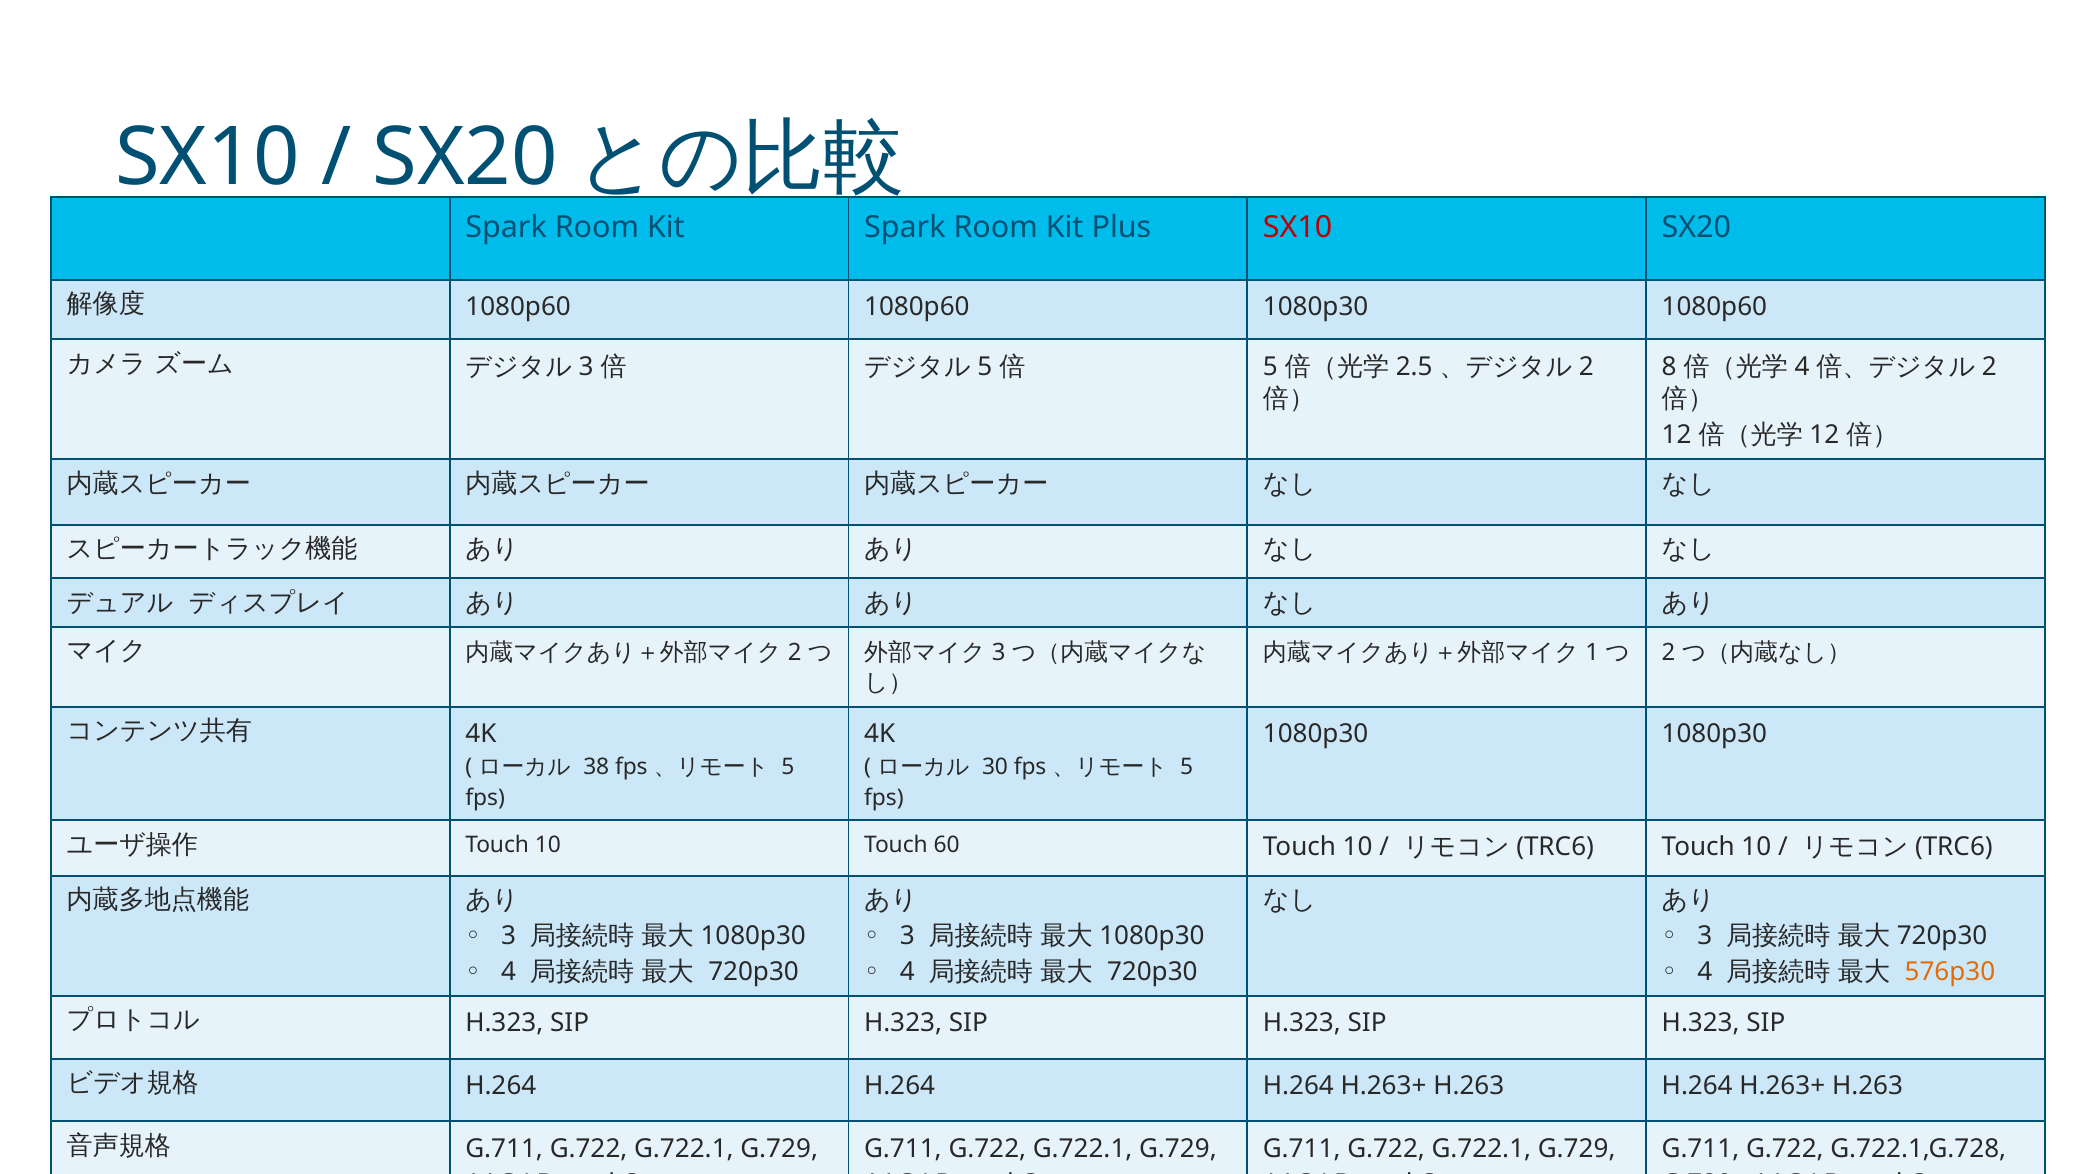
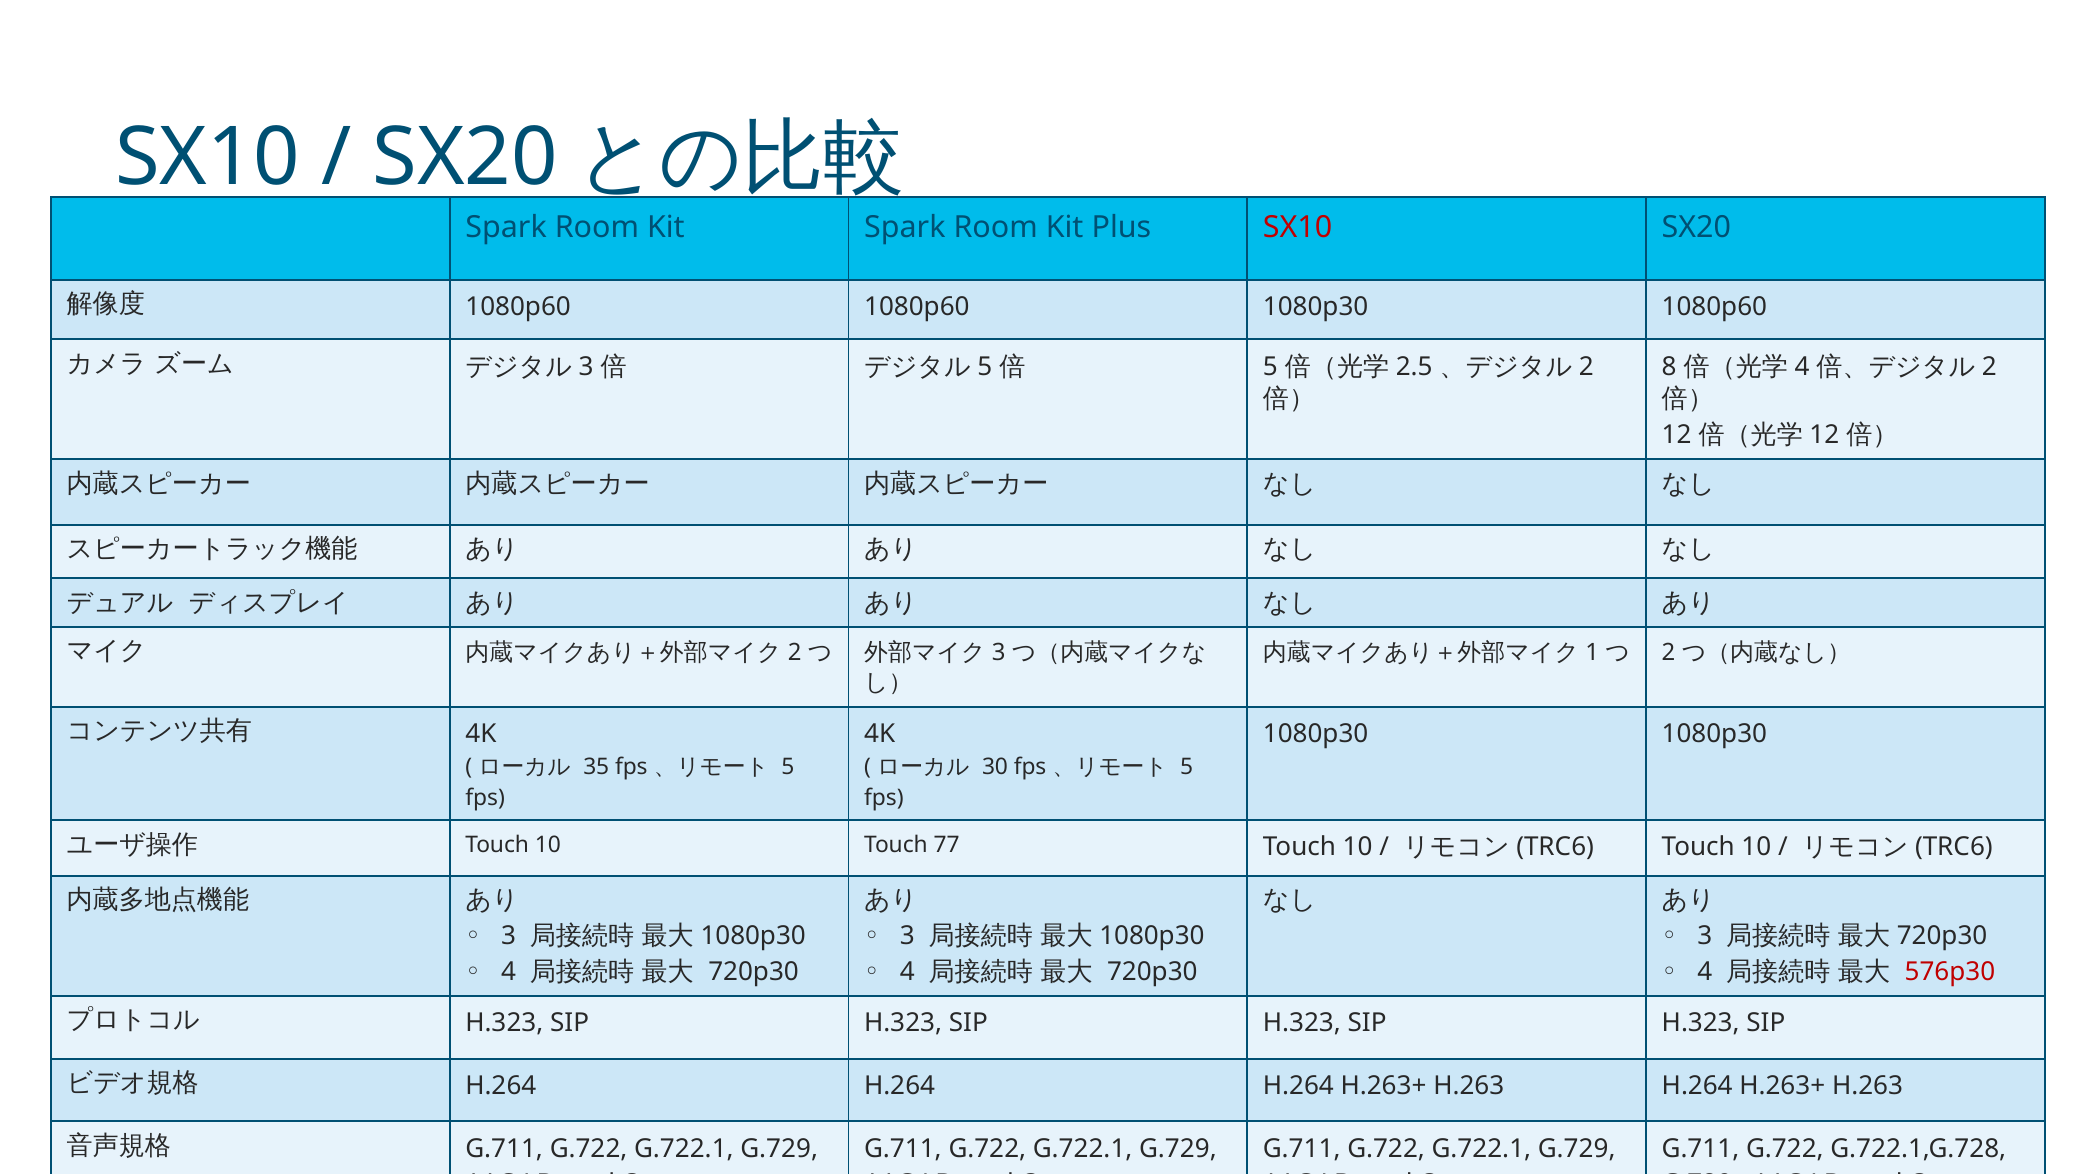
38: 38 -> 35 (596, 767)
60: 60 -> 77 (947, 845)
576p30 colour: orange -> red (1950, 972)
